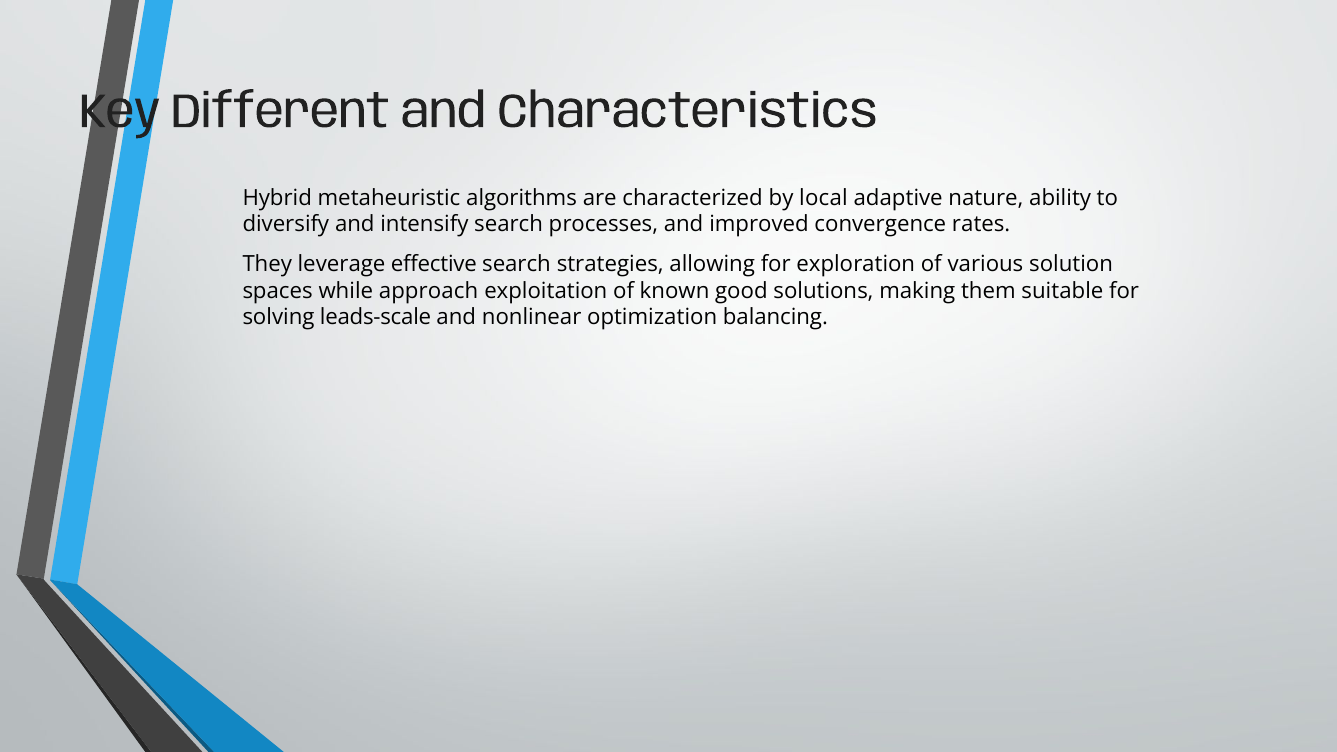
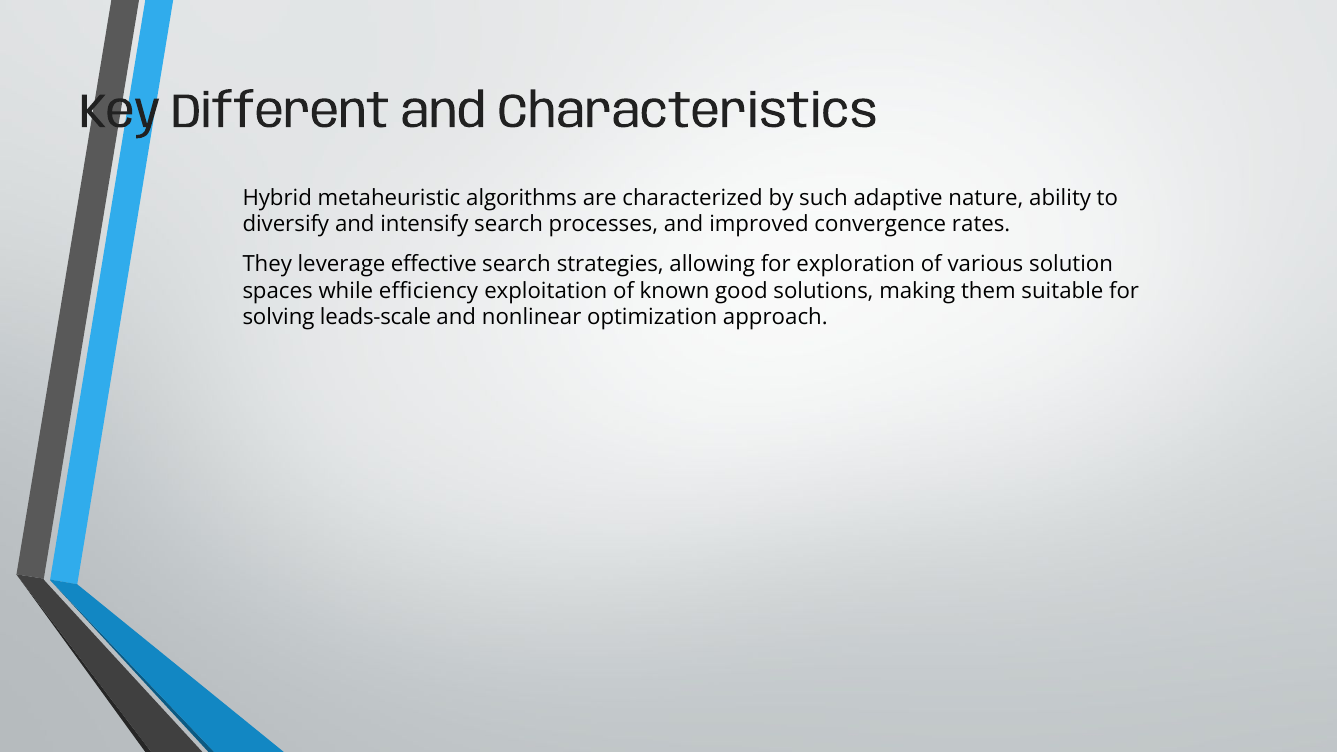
local: local -> such (824, 198)
approach: approach -> efficiency (428, 291)
balancing: balancing -> approach (775, 318)
